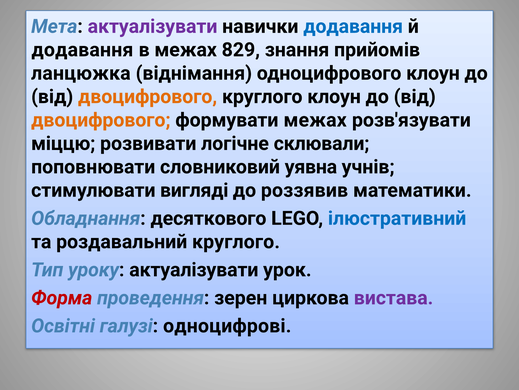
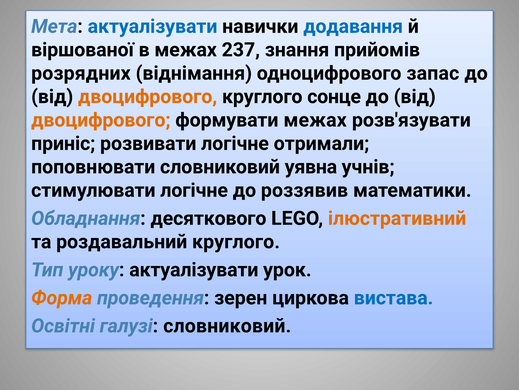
актуалізувати colour: purple -> blue (153, 26)
додавання: додавання -> віршованої (83, 50)
829: 829 -> 237 (241, 50)
ланцюжка: ланцюжка -> розрядних (81, 73)
одноцифрового клоун: клоун -> запас (433, 73)
круглого клоун: клоун -> сонце (334, 96)
міццю: міццю -> приніс (63, 143)
склювали: склювали -> отримали (322, 143)
стимулювати вигляді: вигляді -> логічне (194, 190)
ілюстративний colour: blue -> orange (397, 218)
Форма colour: red -> orange (62, 297)
вистава colour: purple -> blue (394, 297)
галузі одноцифрові: одноцифрові -> словниковий (227, 325)
